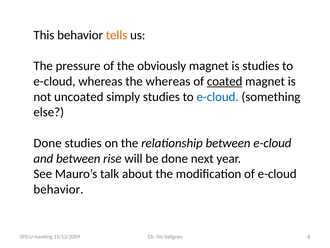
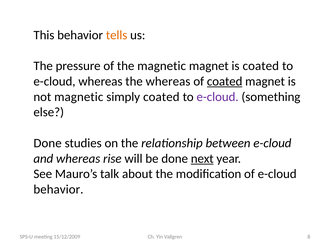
the obviously: obviously -> magnetic (162, 66)
is studies: studies -> coated (261, 66)
not uncoated: uncoated -> magnetic (79, 97)
simply studies: studies -> coated (161, 97)
e-cloud colour: blue -> purple (218, 97)
and between: between -> whereas (78, 158)
next underline: none -> present (202, 158)
